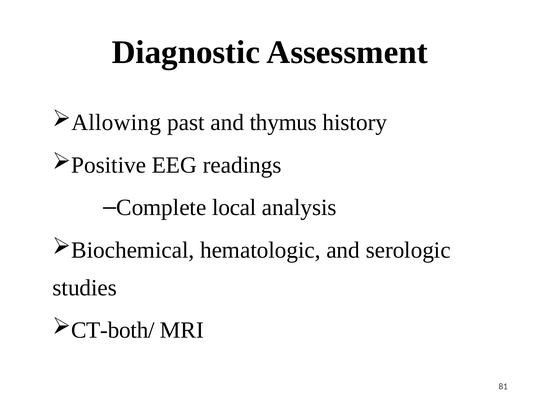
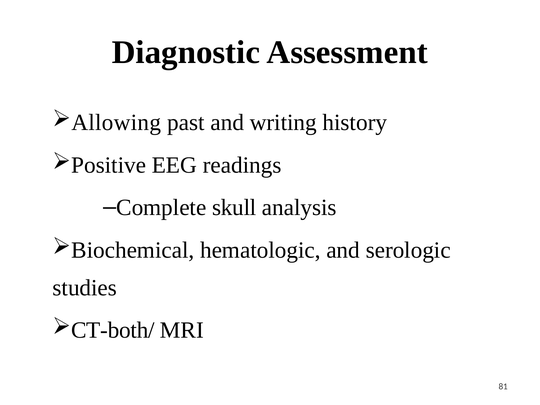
thymus: thymus -> writing (283, 122)
local: local -> skull (234, 208)
